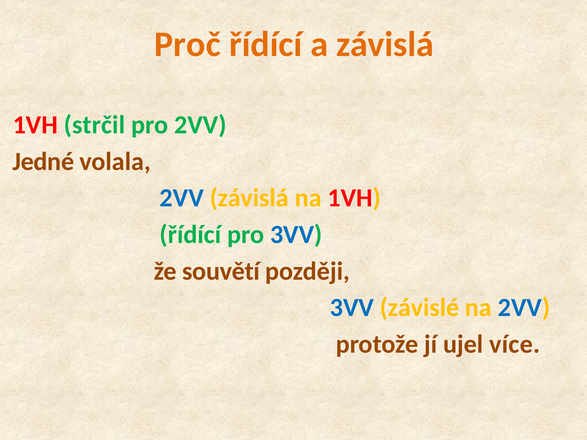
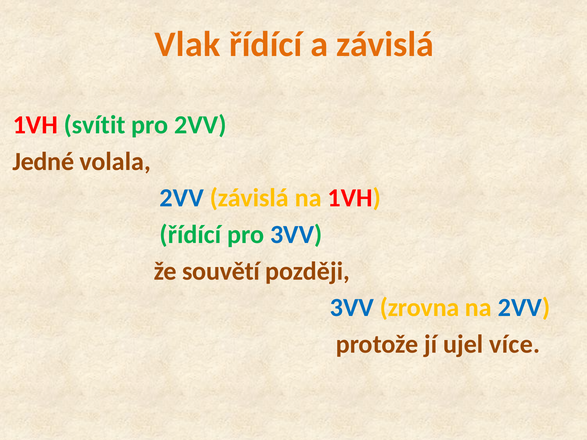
Proč: Proč -> Vlak (187, 44)
strčil: strčil -> svítit (95, 125)
závislé: závislé -> zrovna (420, 308)
